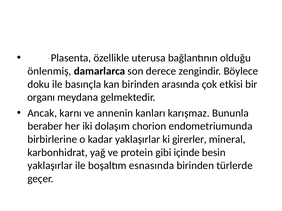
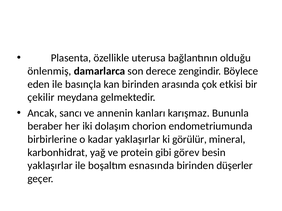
doku: doku -> eden (39, 84)
organı: organı -> çekilir (41, 98)
karnı: karnı -> sancı (71, 113)
girerler: girerler -> görülür (190, 140)
içinde: içinde -> görev (187, 153)
türlerde: türlerde -> düşerler (235, 166)
